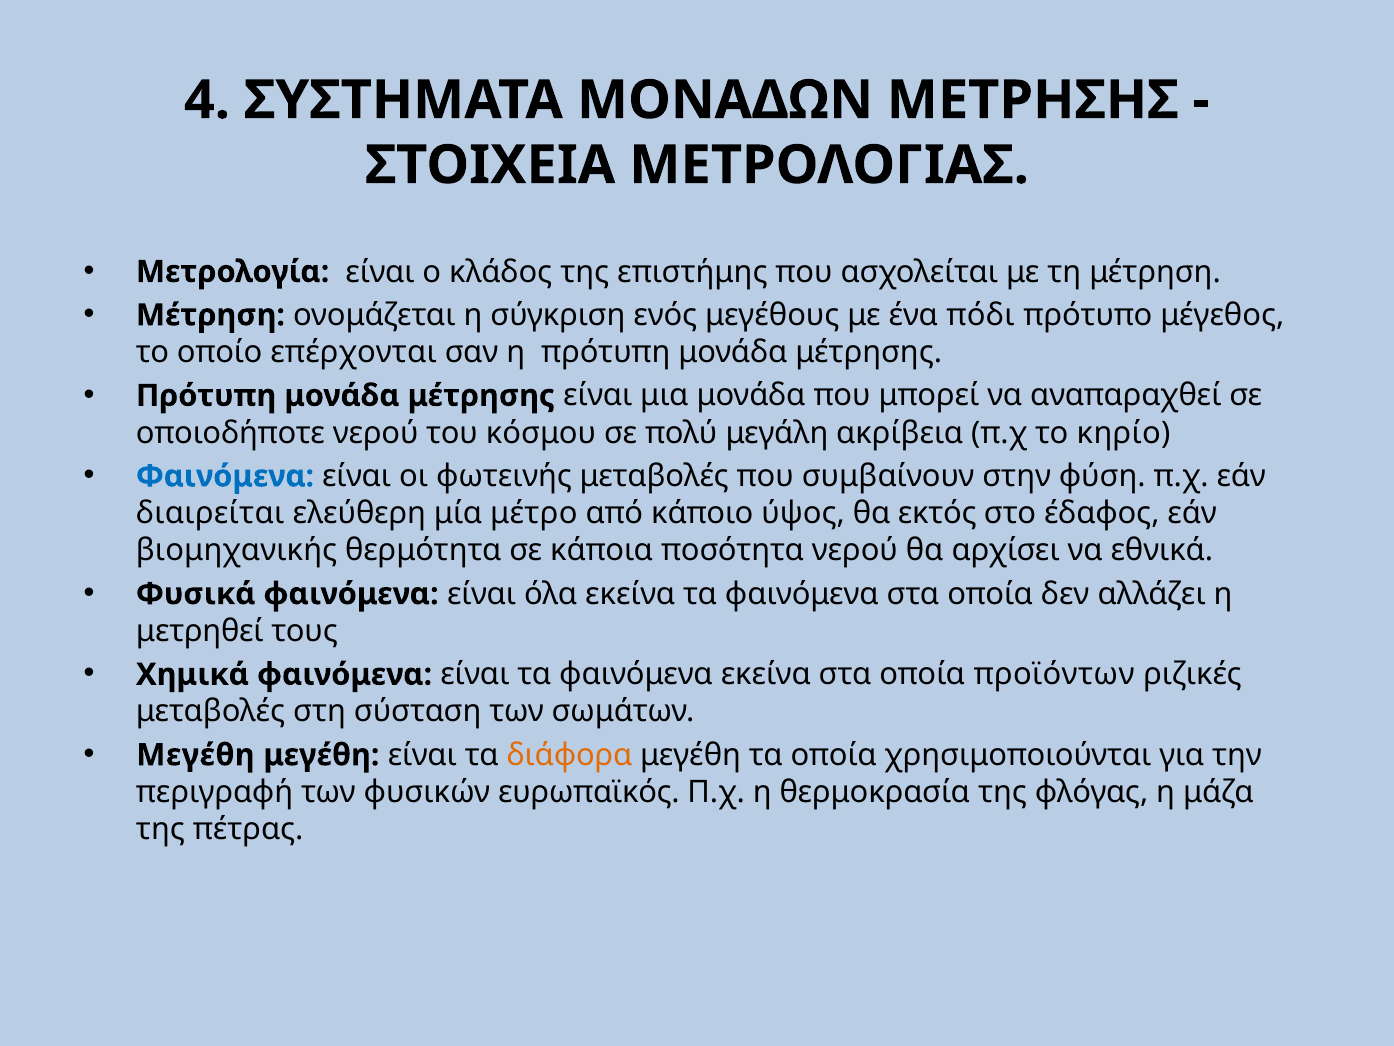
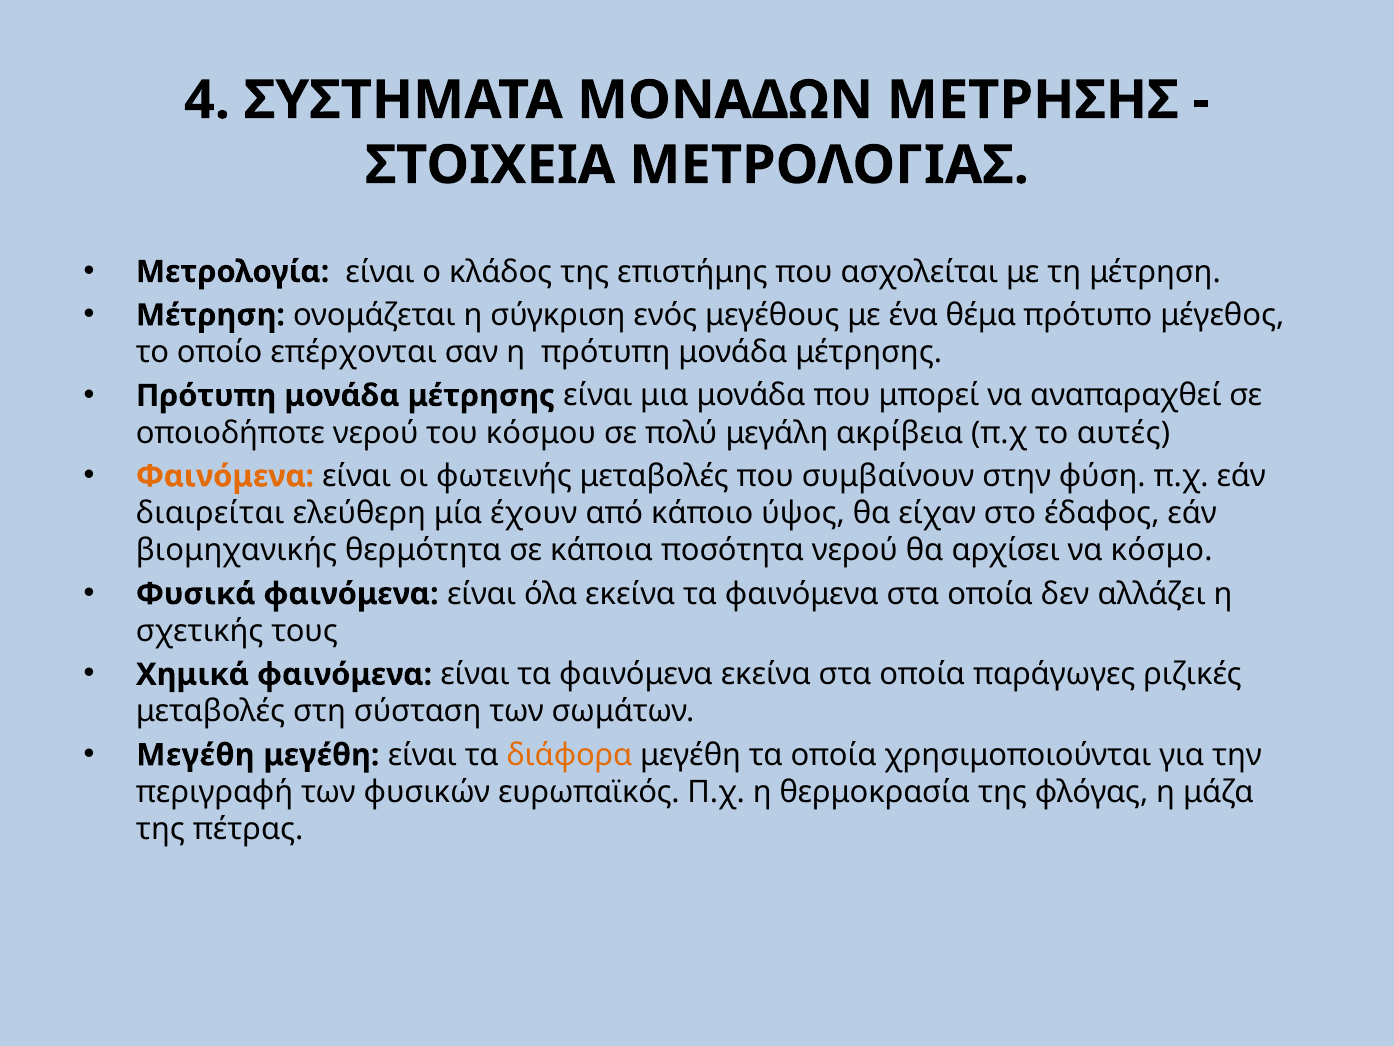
πόδι: πόδι -> θέμα (981, 315)
κηρίο: κηρίο -> αυτές (1124, 433)
Φαινόμενα colour: blue -> orange (225, 476)
μέτρο: μέτρο -> έχουν (534, 513)
εκτός: εκτός -> είχαν (937, 513)
εθνικά: εθνικά -> κόσμο (1162, 550)
μετρηθεί: μετρηθεί -> σχετικής (200, 631)
προϊόντων: προϊόντων -> παράγωγες (1054, 674)
